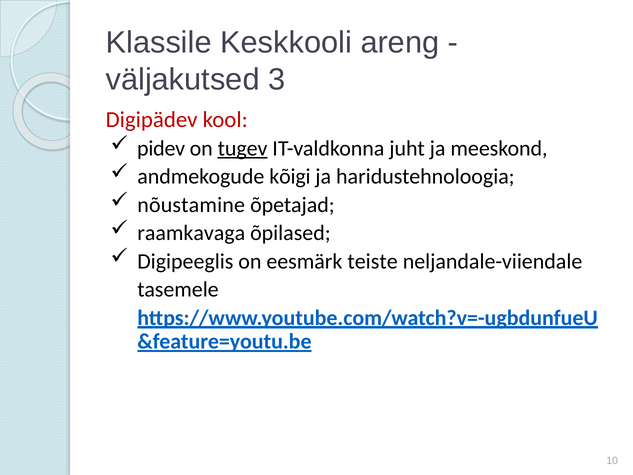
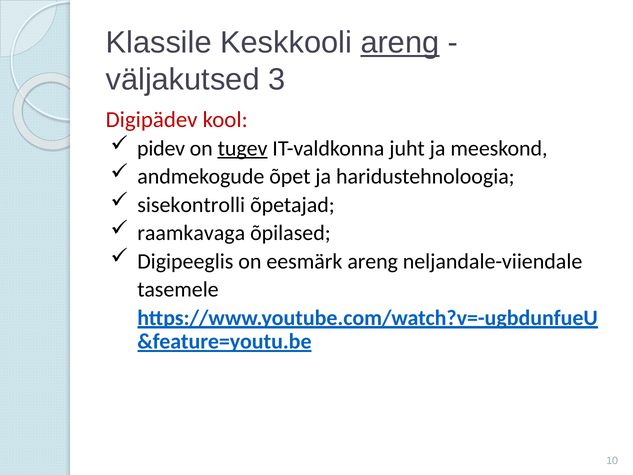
areng underline: none -> present (400, 43)
kõigi: kõigi -> õpet (290, 177)
nõustamine: nõustamine -> sisekontrolli (191, 205)
eesmärk teiste: teiste -> areng (373, 261)
